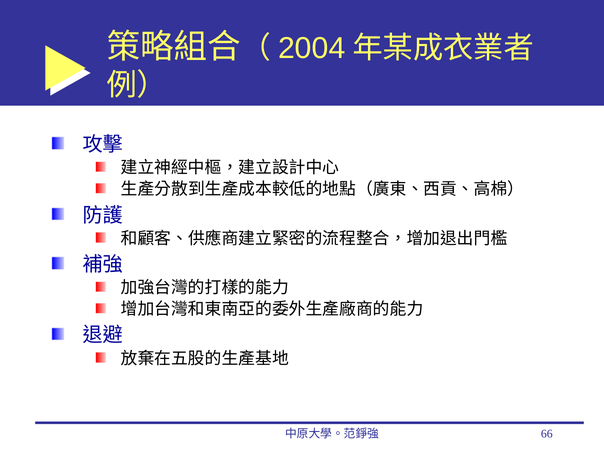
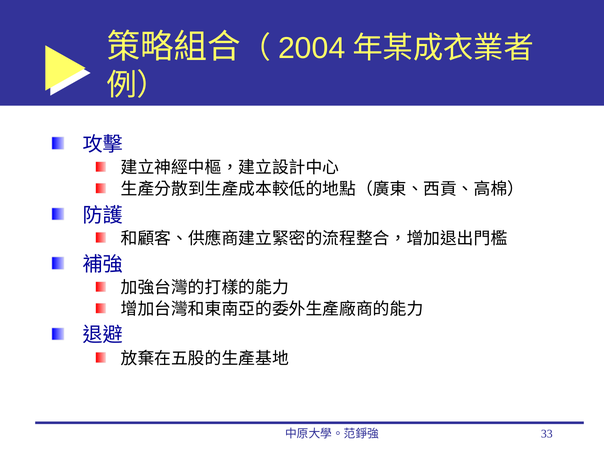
66: 66 -> 33 (547, 434)
